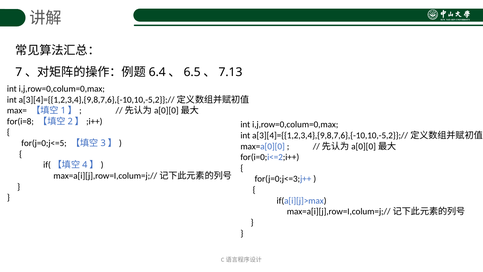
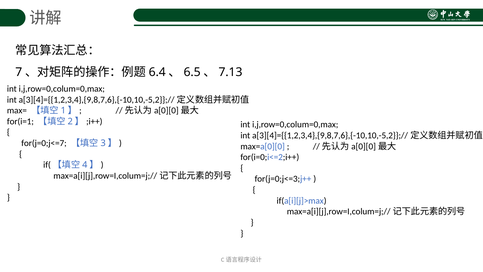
for(i=8: for(i=8 -> for(i=1 (20, 121)
for(j=0;j<=5: for(j=0;j<=5 -> for(j=0;j<=7 (44, 143)
